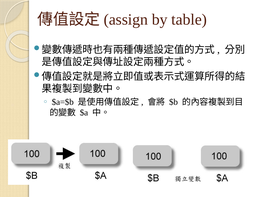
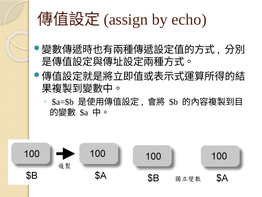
table: table -> echo (189, 20)
